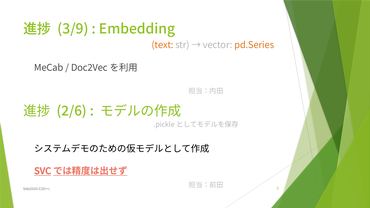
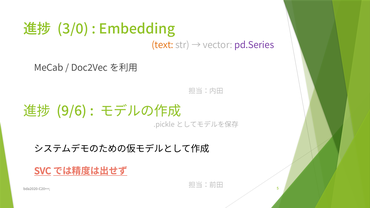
3/9: 3/9 -> 3/0 (73, 29)
pd.Series colour: orange -> purple (254, 45)
2/6: 2/6 -> 9/6 (72, 111)
